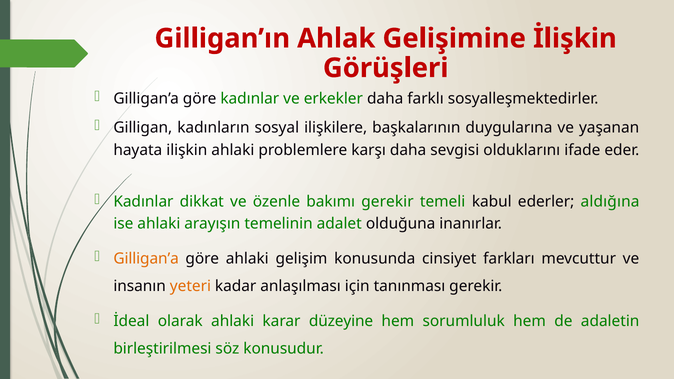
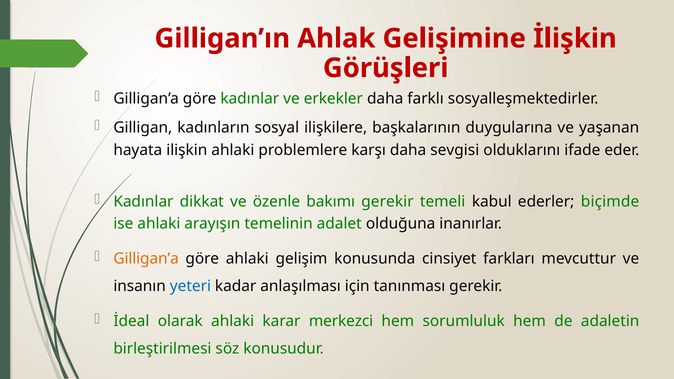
aldığına: aldığına -> biçimde (610, 202)
yeteri colour: orange -> blue (190, 286)
düzeyine: düzeyine -> merkezci (341, 321)
